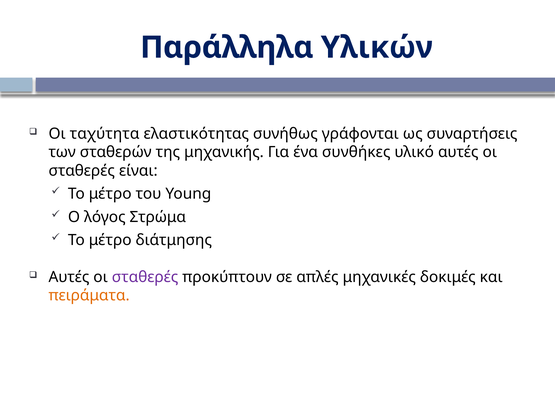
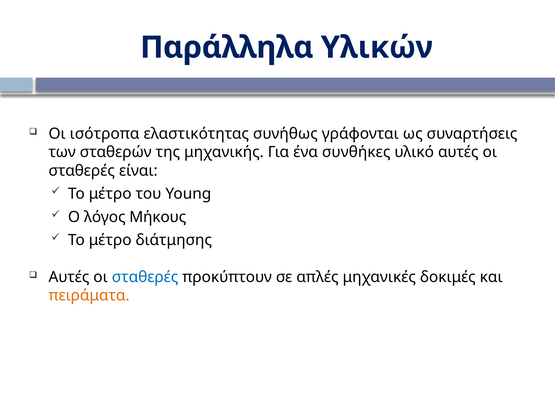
ταχύτητα: ταχύτητα -> ισότροπα (105, 134)
Στρώμα: Στρώμα -> Μήκους (158, 217)
σταθερές colour: purple -> blue (145, 277)
